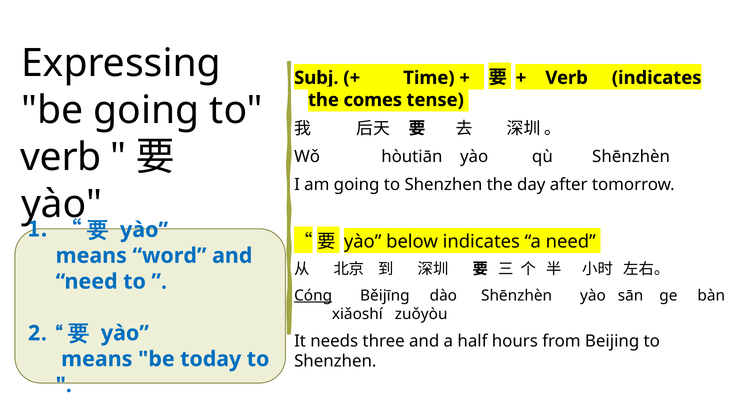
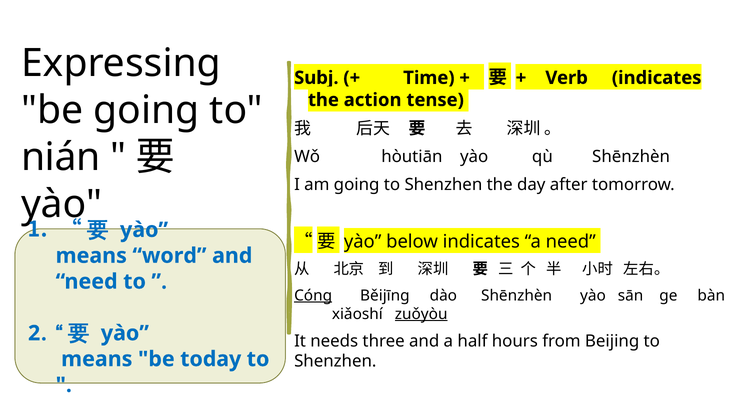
comes: comes -> action (373, 100)
verb: verb -> nián (61, 157)
zuǒyòu underline: none -> present (421, 314)
